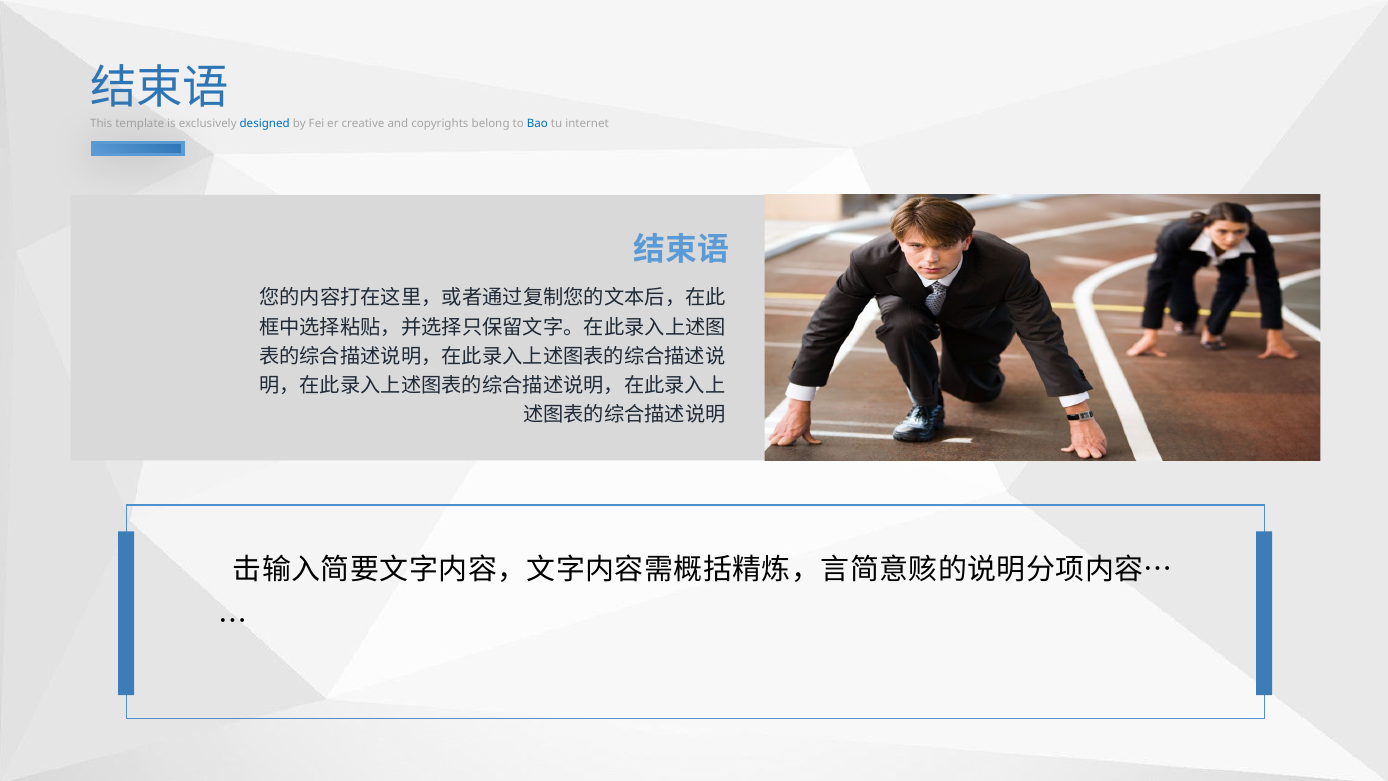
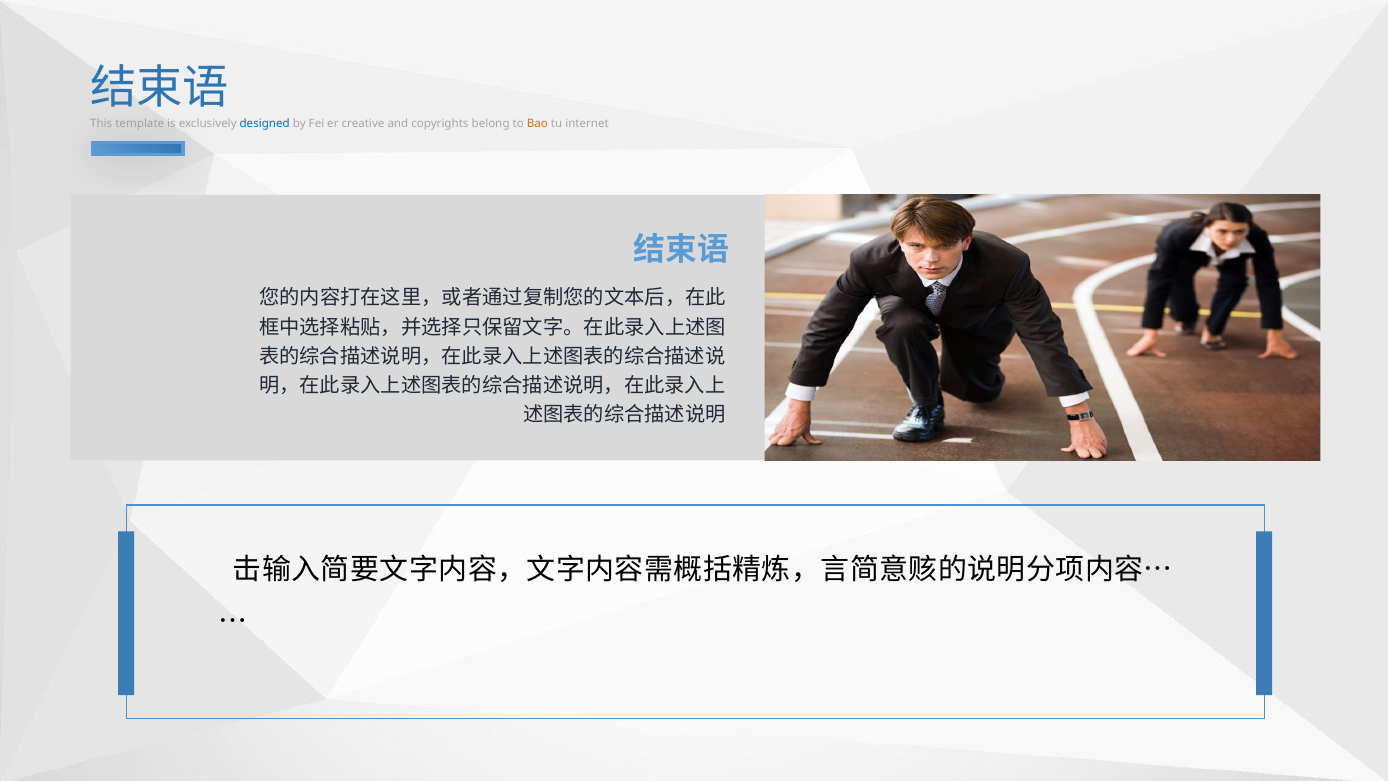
Bao colour: blue -> orange (537, 124)
